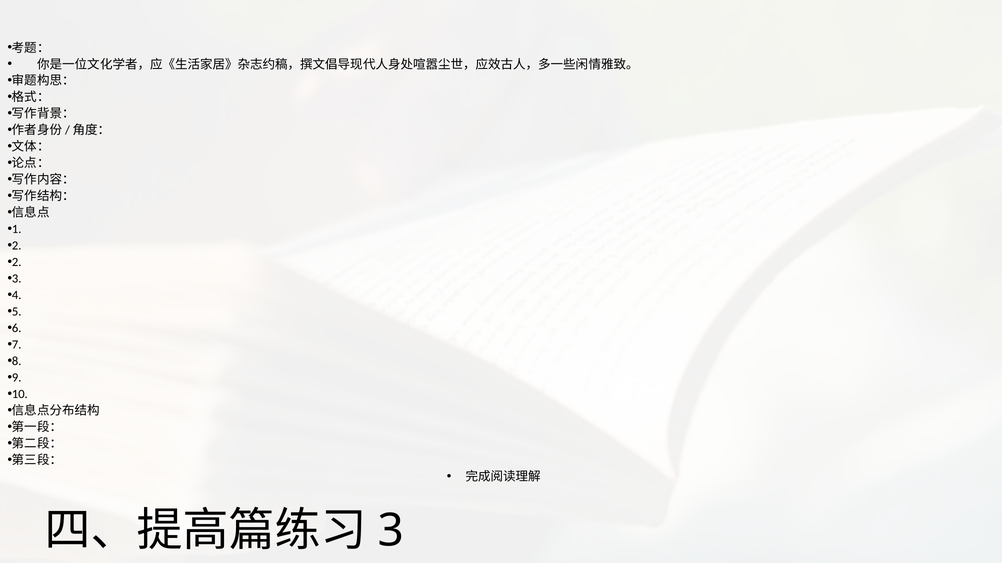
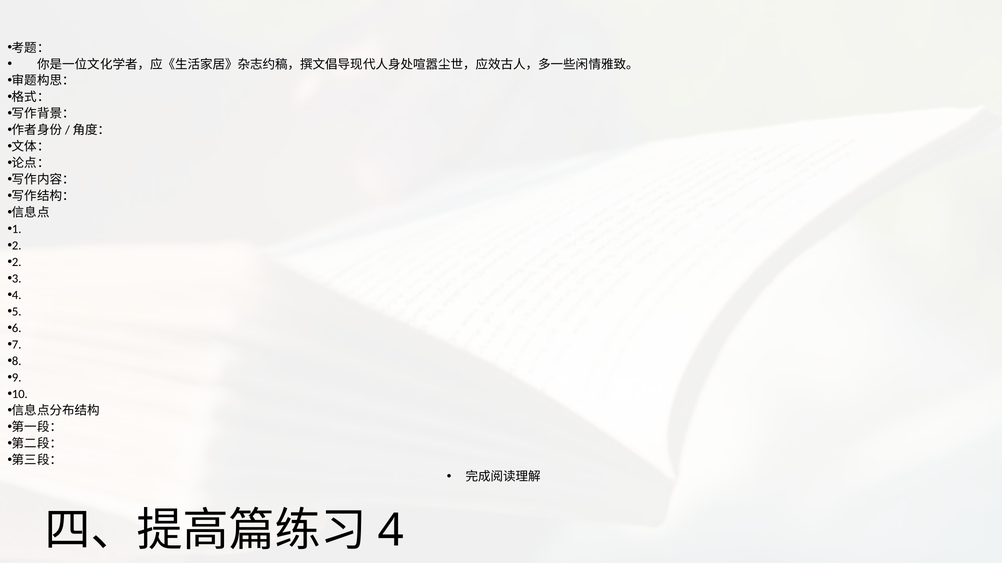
3: 3 -> 4 (391, 531)
